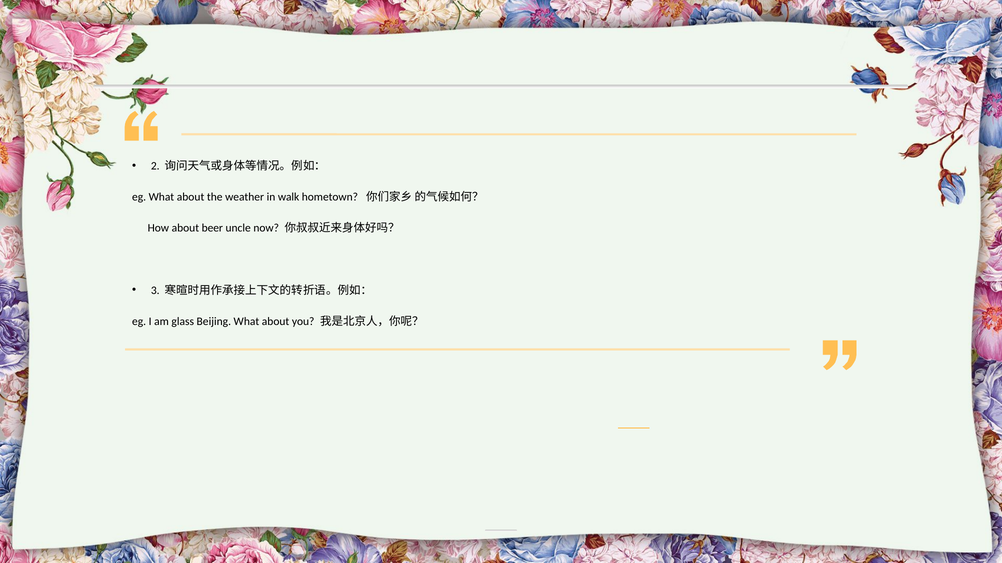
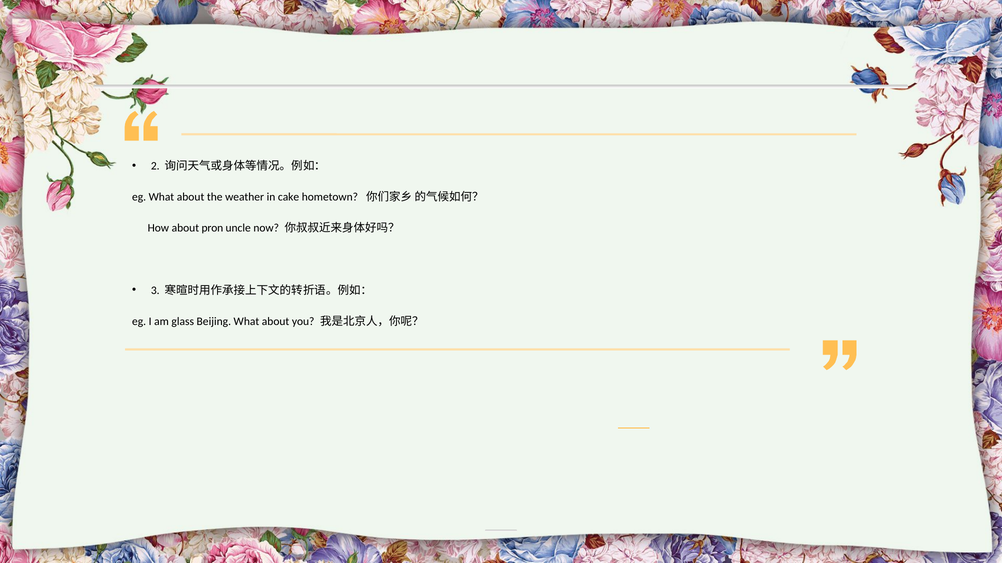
walk: walk -> cake (289, 197)
beer: beer -> pron (212, 228)
